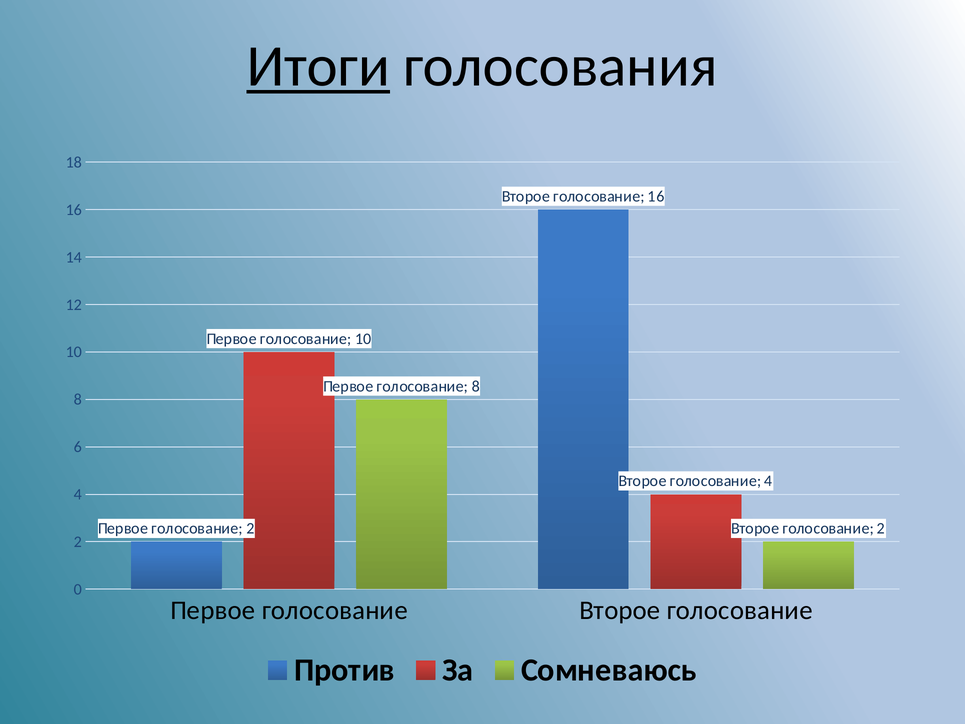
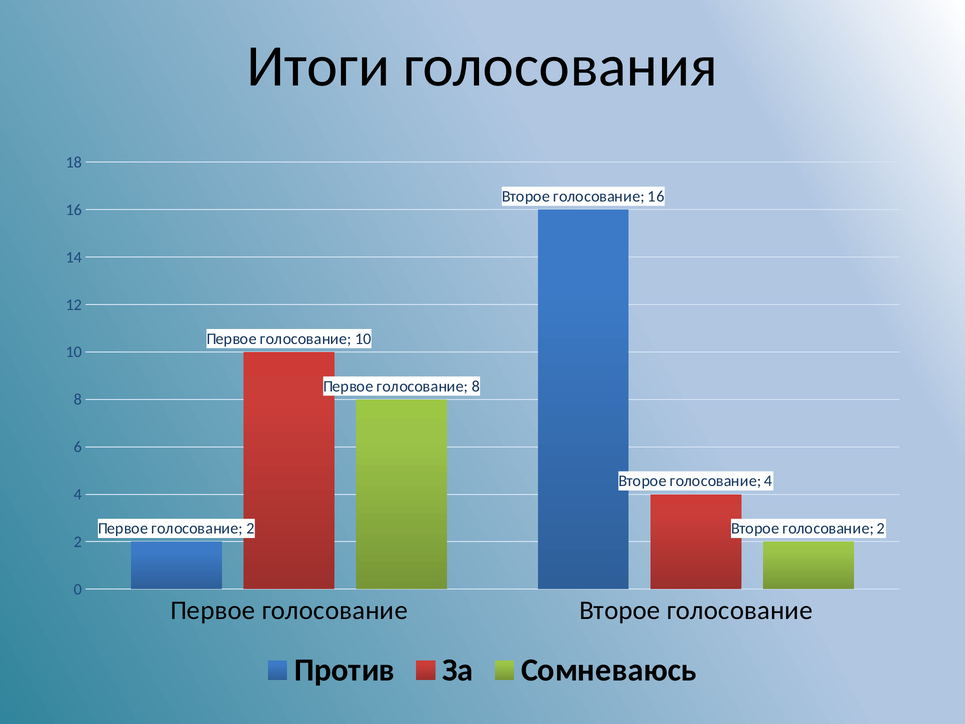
Итоги underline: present -> none (318, 66)
